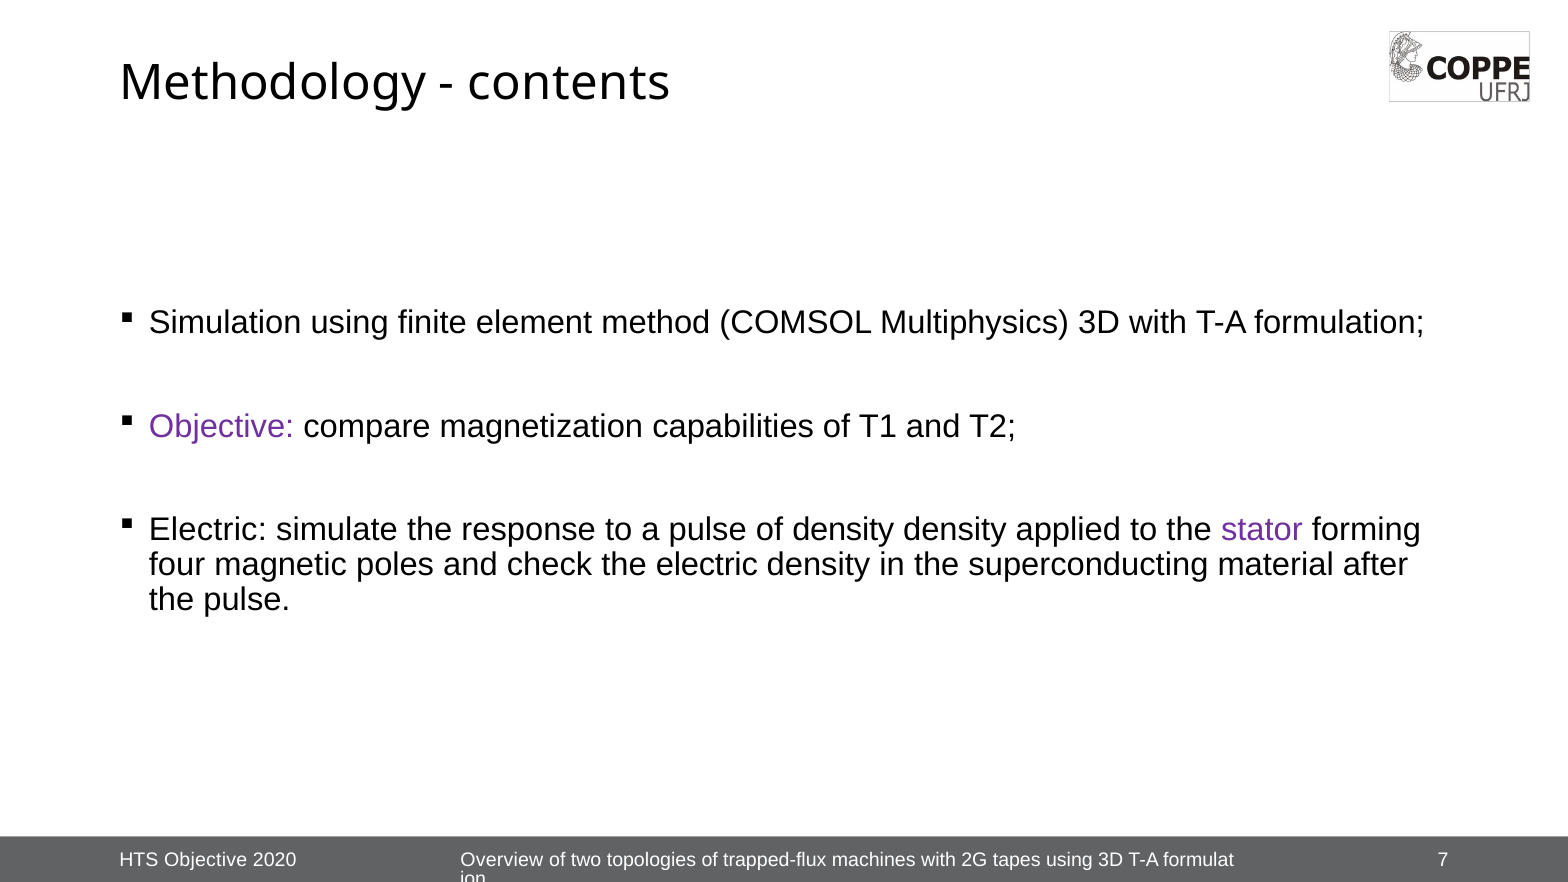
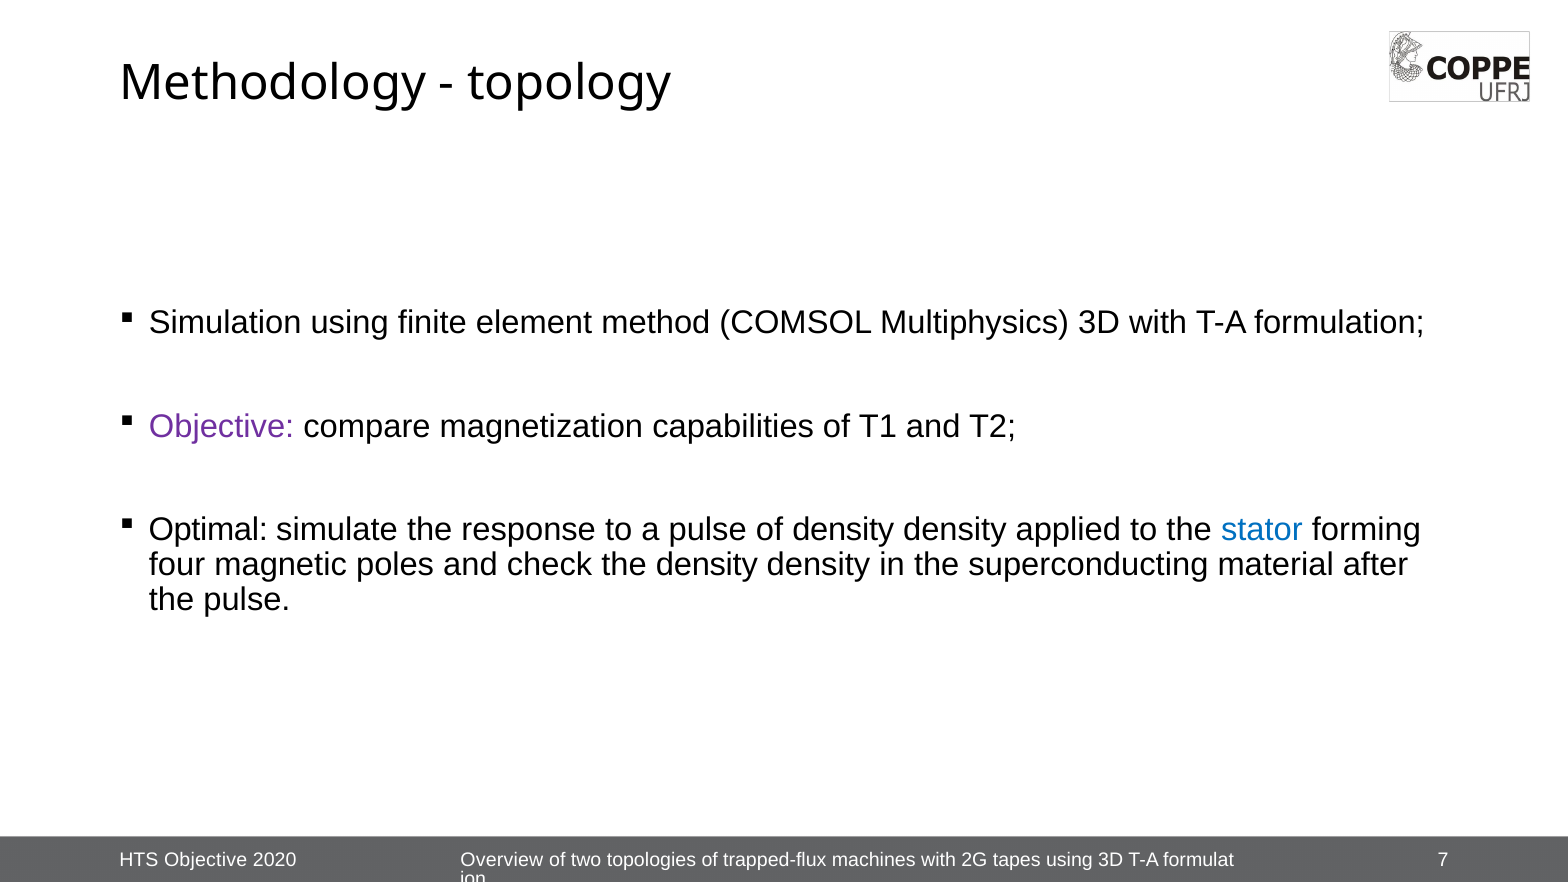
contents: contents -> topology (569, 83)
Electric: Electric -> Optimal (208, 530)
stator colour: purple -> blue (1262, 530)
the electric: electric -> density (707, 565)
